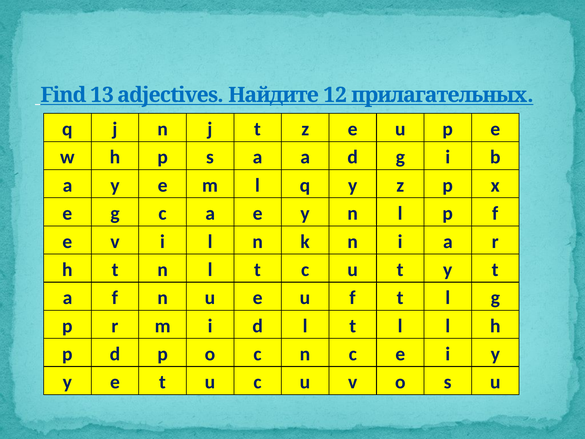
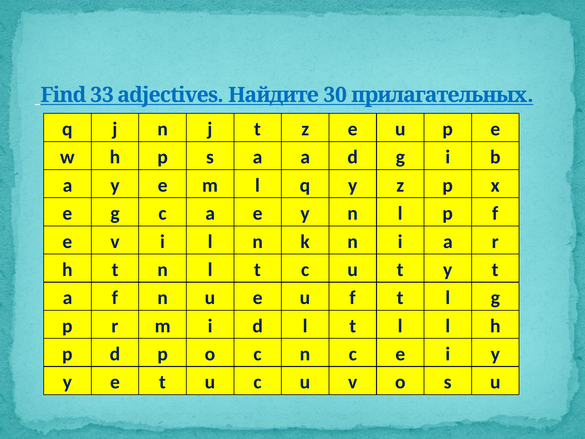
13: 13 -> 33 (102, 95)
12: 12 -> 30 (335, 95)
